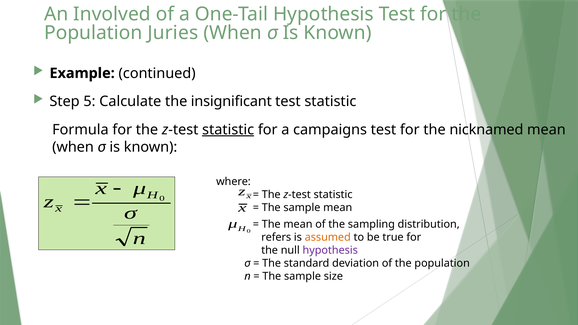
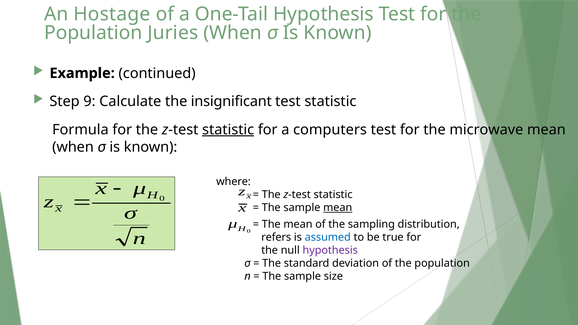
Involved: Involved -> Hostage (112, 14)
5: 5 -> 9 (89, 101)
campaigns: campaigns -> computers (330, 130)
nicknamed: nicknamed -> microwave (486, 130)
mean underline: none -> present (338, 208)
assumed colour: orange -> blue (328, 237)
